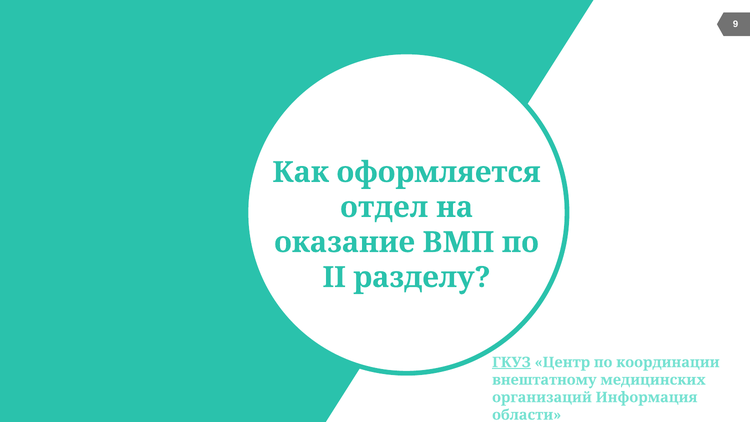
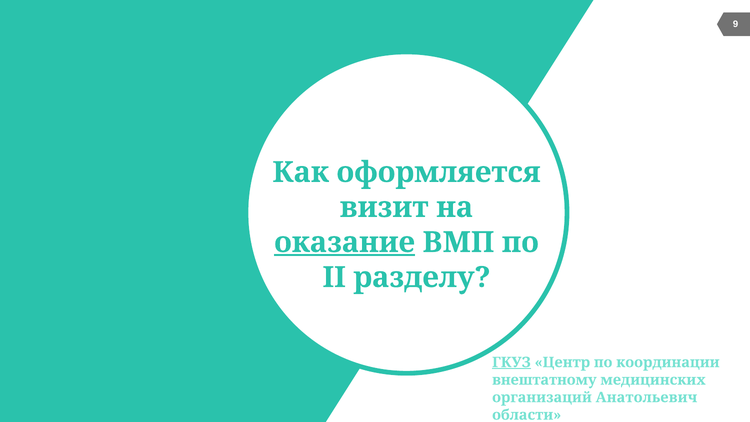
отдел: отдел -> визит (384, 207)
оказание underline: none -> present (345, 242)
Информация: Информация -> Анатольевич (646, 397)
